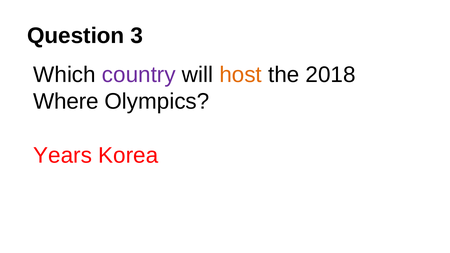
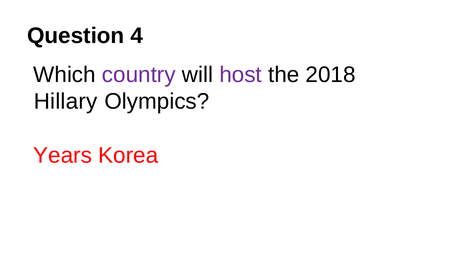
3: 3 -> 4 (137, 36)
host colour: orange -> purple (241, 75)
Where: Where -> Hillary (66, 102)
